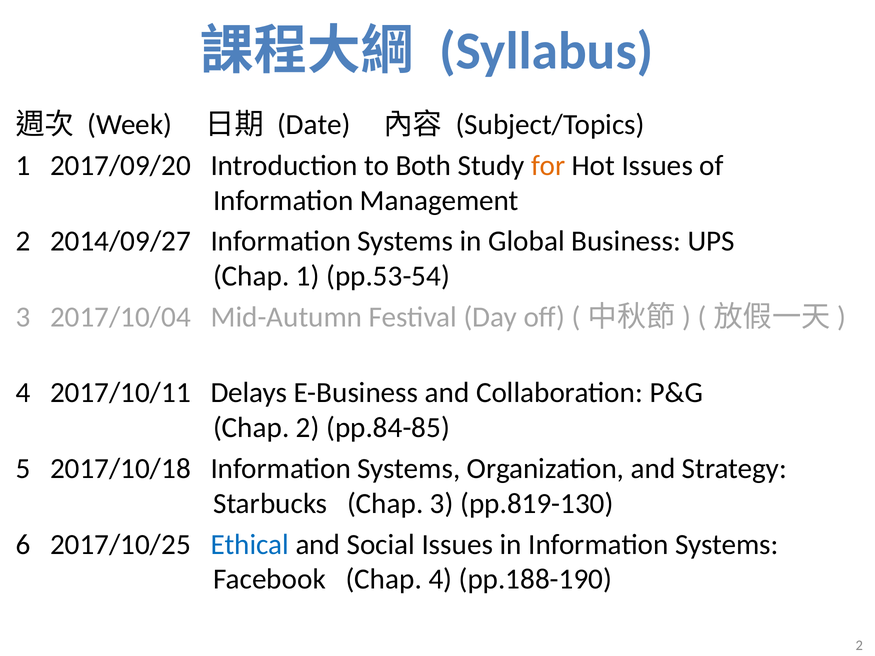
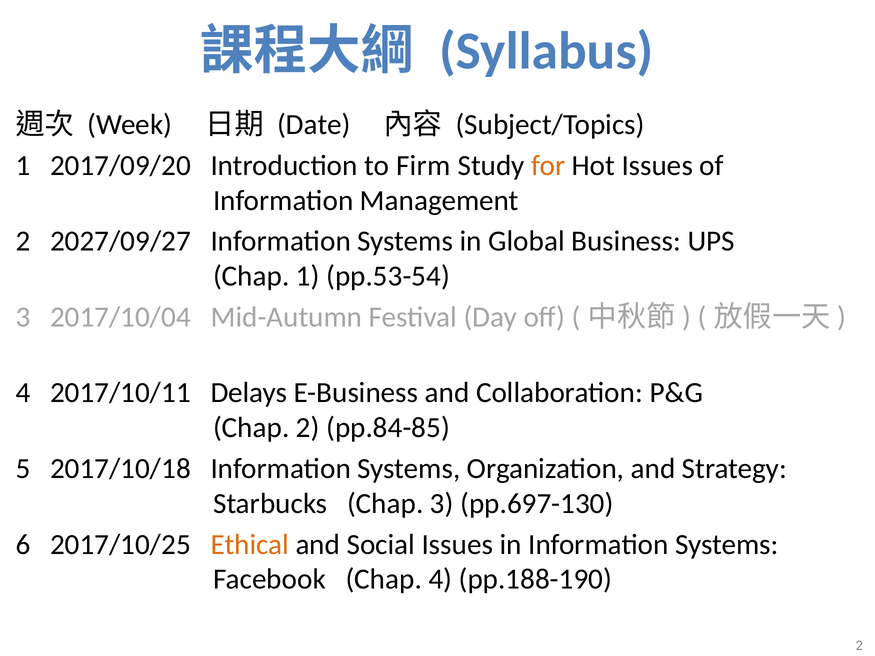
Both: Both -> Firm (423, 165)
2014/09/27: 2014/09/27 -> 2027/09/27 (120, 241)
pp.819-130: pp.819-130 -> pp.697-130 (537, 504)
Ethical colour: blue -> orange (250, 545)
